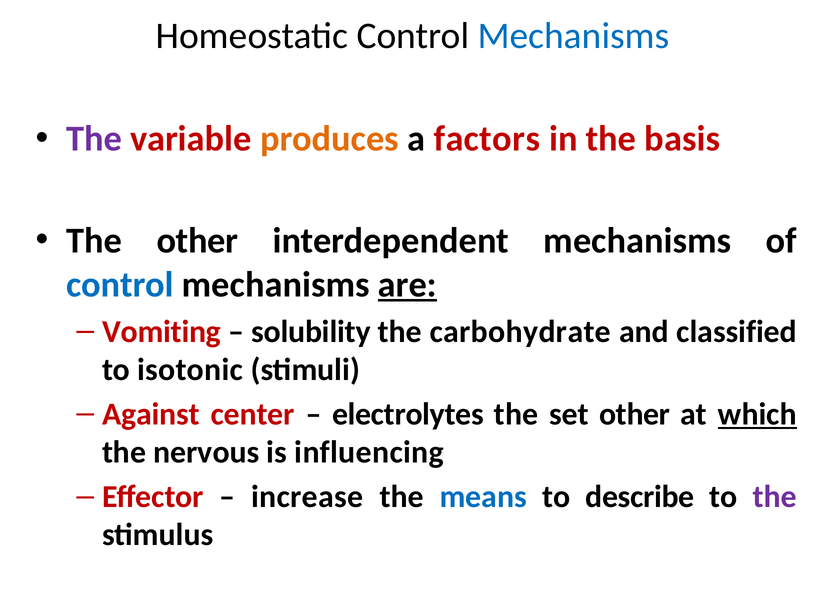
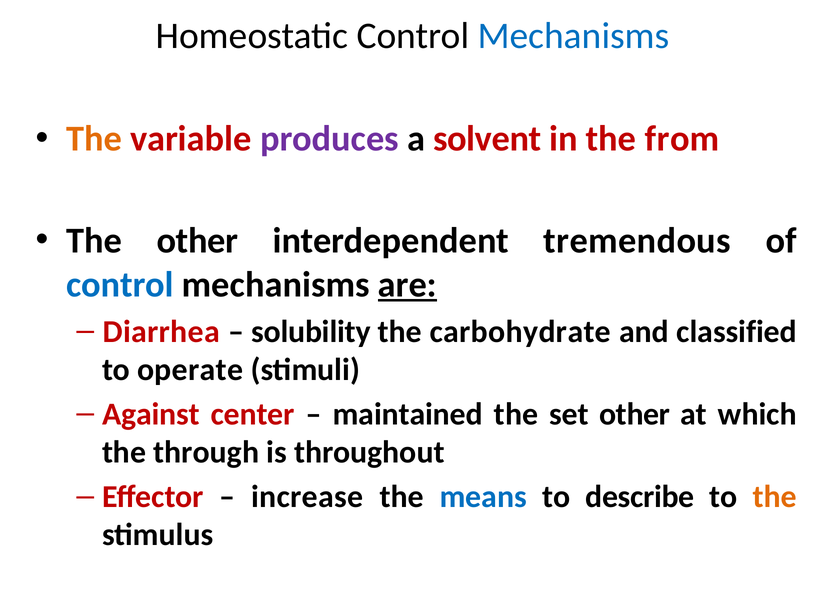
The colour: purple -> orange (94, 139)
produces colour: orange -> purple (329, 139)
factors: factors -> solvent (487, 139)
basis: basis -> from (682, 139)
interdependent mechanisms: mechanisms -> tremendous (637, 241)
Vomiting: Vomiting -> Diarrhea (161, 332)
isotonic: isotonic -> operate (190, 370)
electrolytes: electrolytes -> maintained (408, 414)
which underline: present -> none (757, 414)
nervous: nervous -> through (206, 452)
influencing: influencing -> throughout (369, 452)
the colour: purple -> orange (775, 497)
